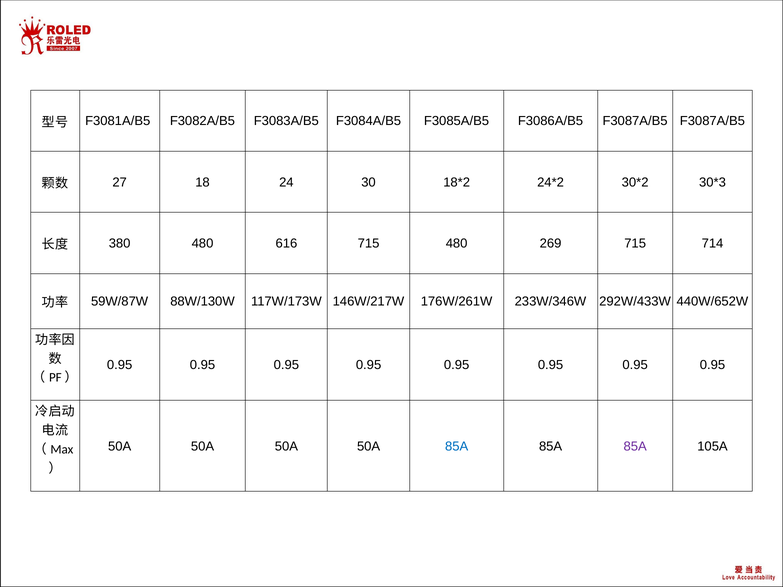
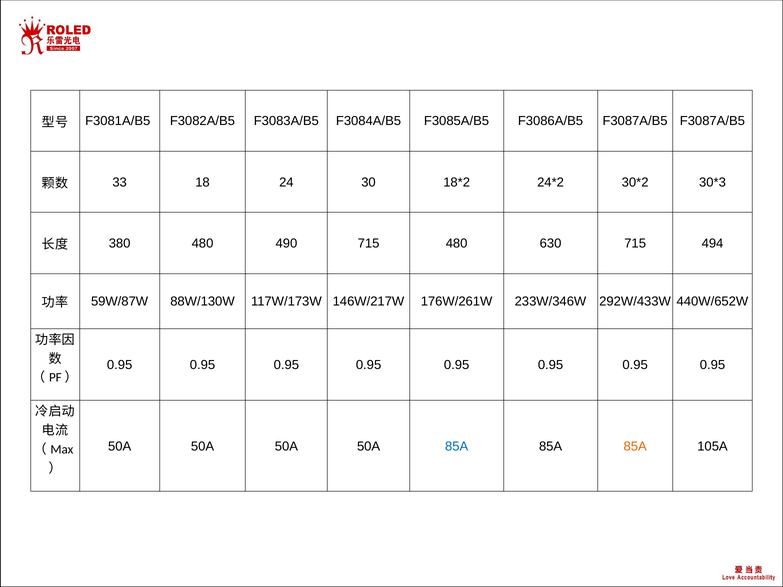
27: 27 -> 33 (120, 182)
616: 616 -> 490 (286, 244)
269: 269 -> 630 (551, 244)
714: 714 -> 494 (713, 244)
85A colour: purple -> orange (635, 446)
